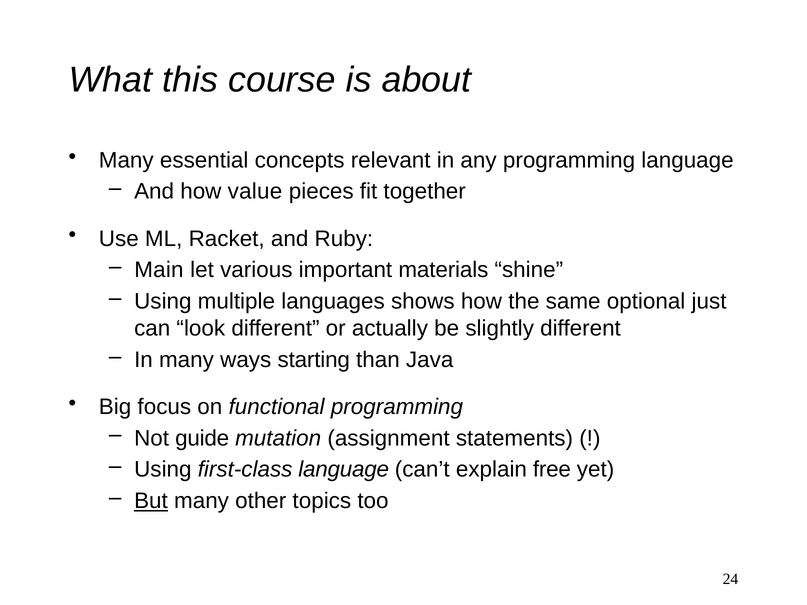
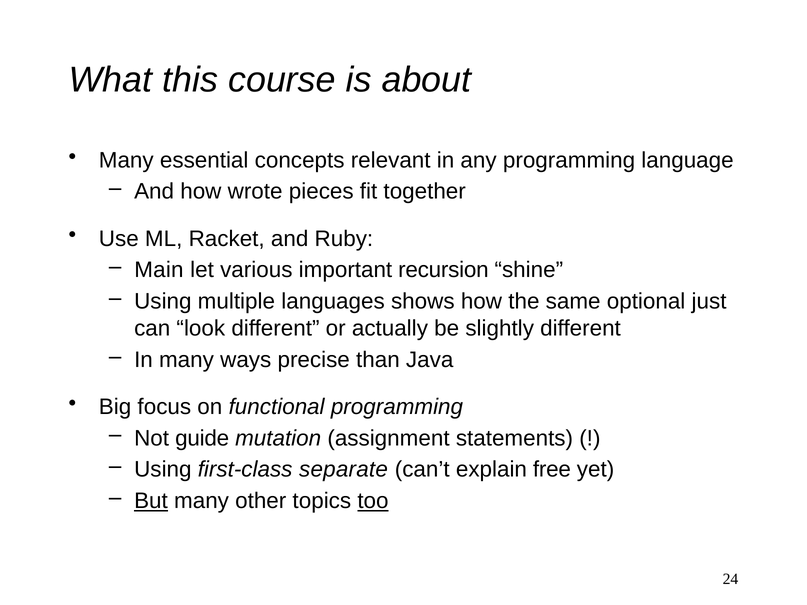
value: value -> wrote (255, 192)
materials: materials -> recursion (443, 270)
starting: starting -> precise (314, 360)
first-class language: language -> separate (343, 470)
too underline: none -> present (373, 501)
